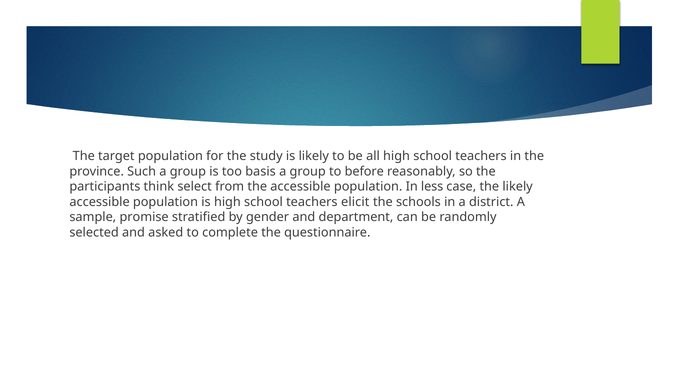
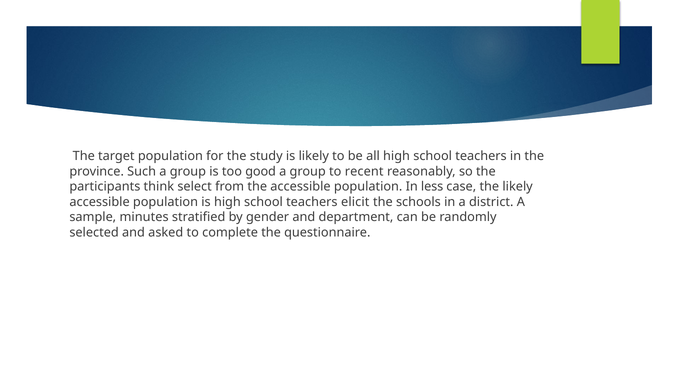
basis: basis -> good (261, 171)
before: before -> recent (364, 171)
promise: promise -> minutes (144, 217)
